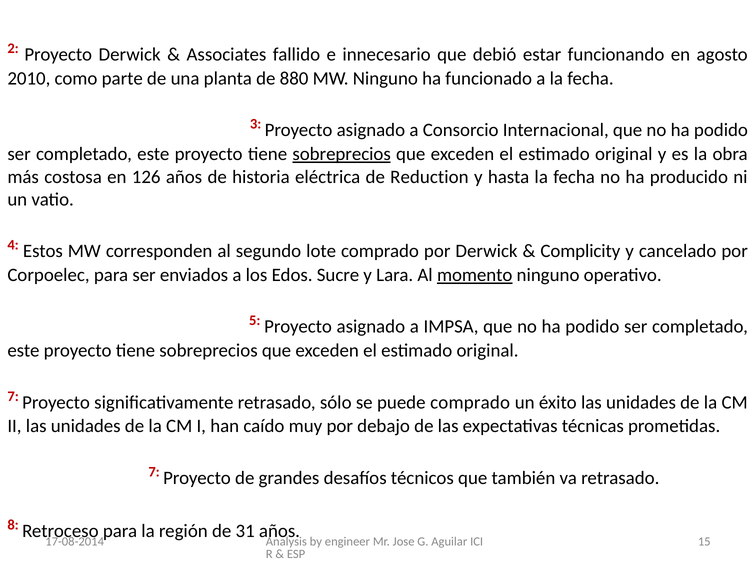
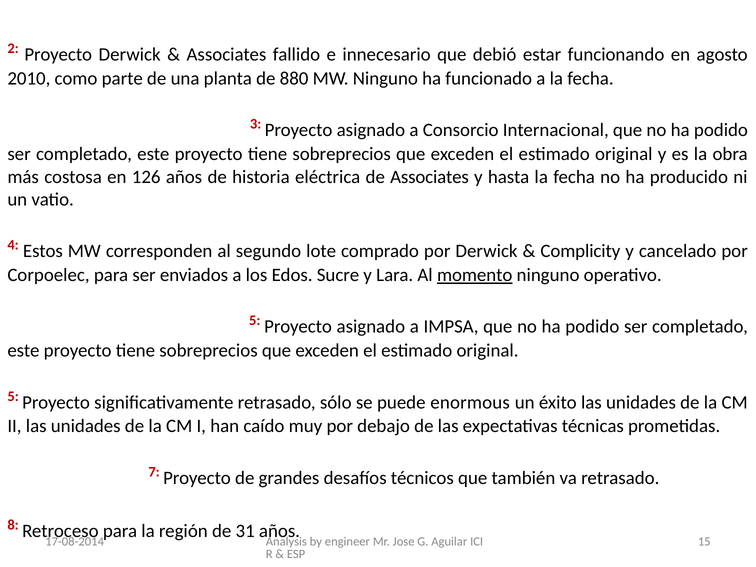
sobreprecios underline: present -> none (342, 154)
de Reduction: Reduction -> Associates (430, 177)
7: 7 -> 5 (13, 396)
puede comprado: comprado -> enormous (470, 402)
